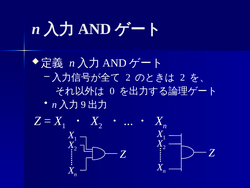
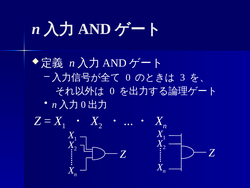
2: 2 -> 0 (128, 77)
2: 2 -> 3 (183, 77)
9: 9 -> 0 (83, 104)
